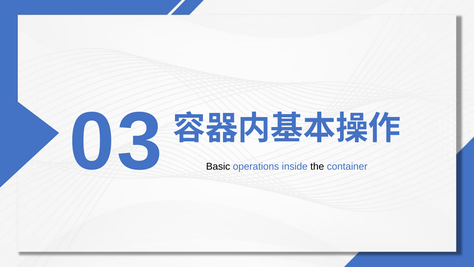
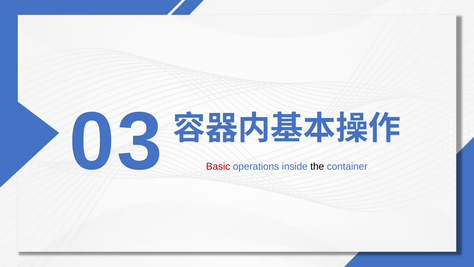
Basic colour: black -> red (218, 166)
